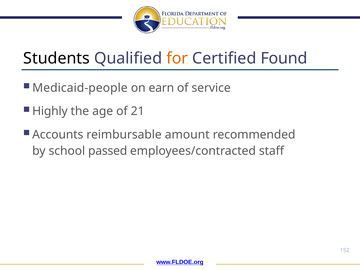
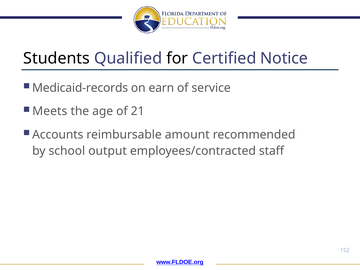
for colour: orange -> black (177, 58)
Found: Found -> Notice (284, 58)
Medicaid-people: Medicaid-people -> Medicaid-records (80, 88)
Highly: Highly -> Meets (50, 111)
passed: passed -> output (108, 151)
